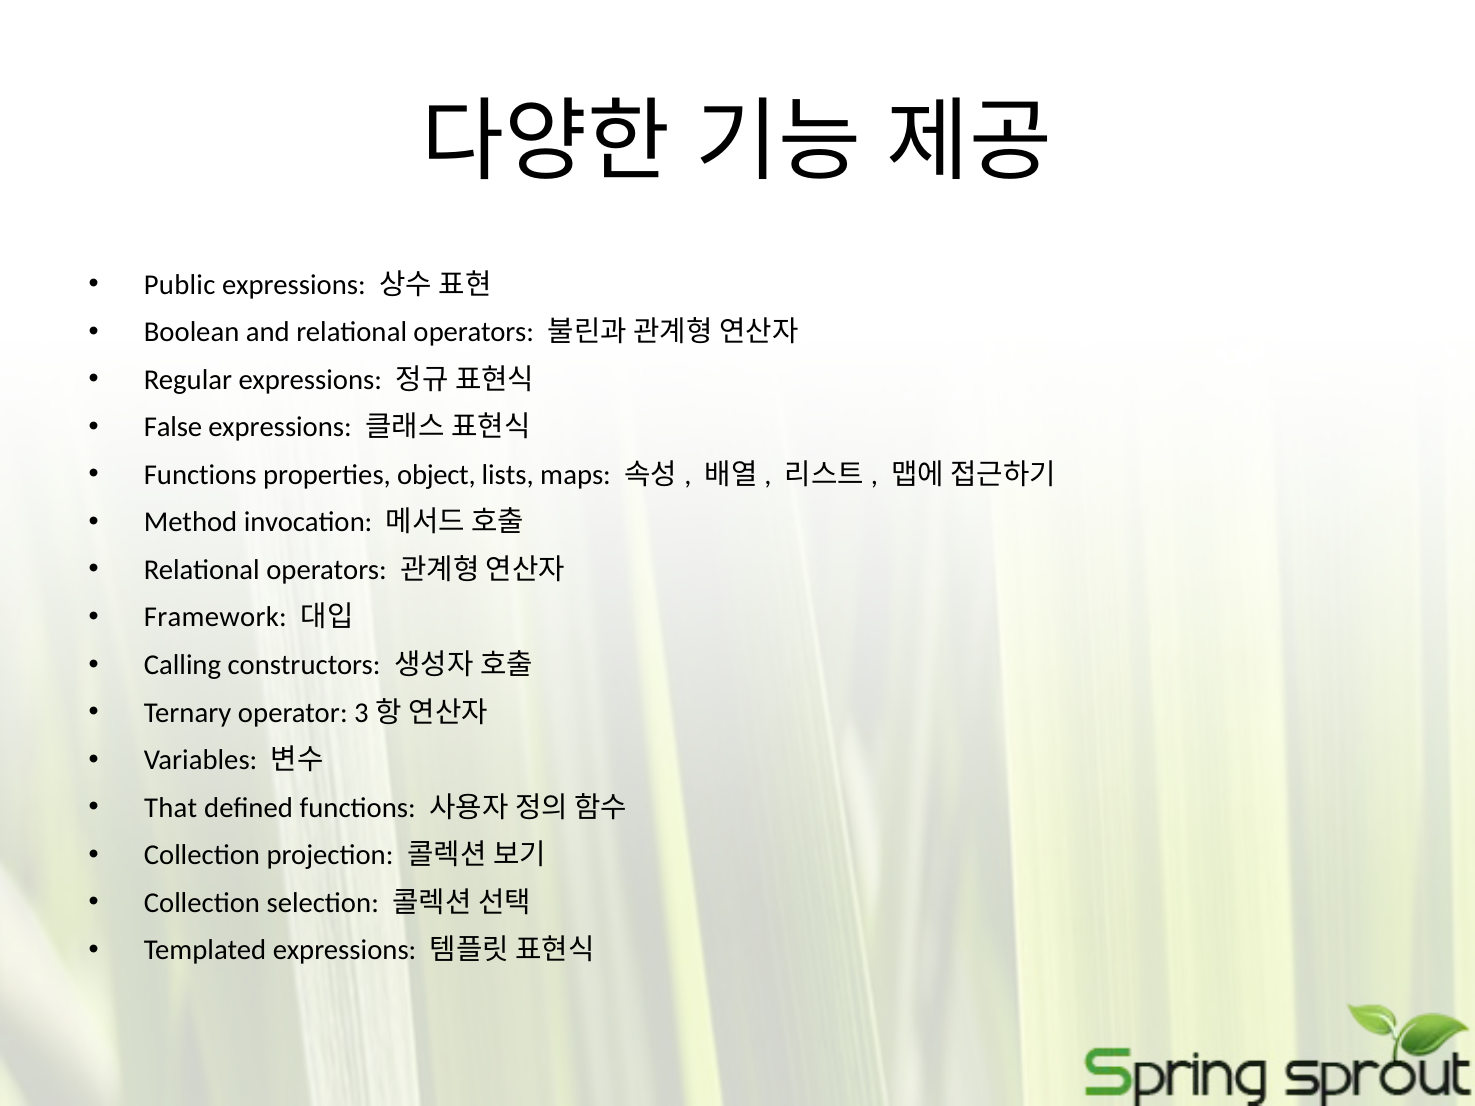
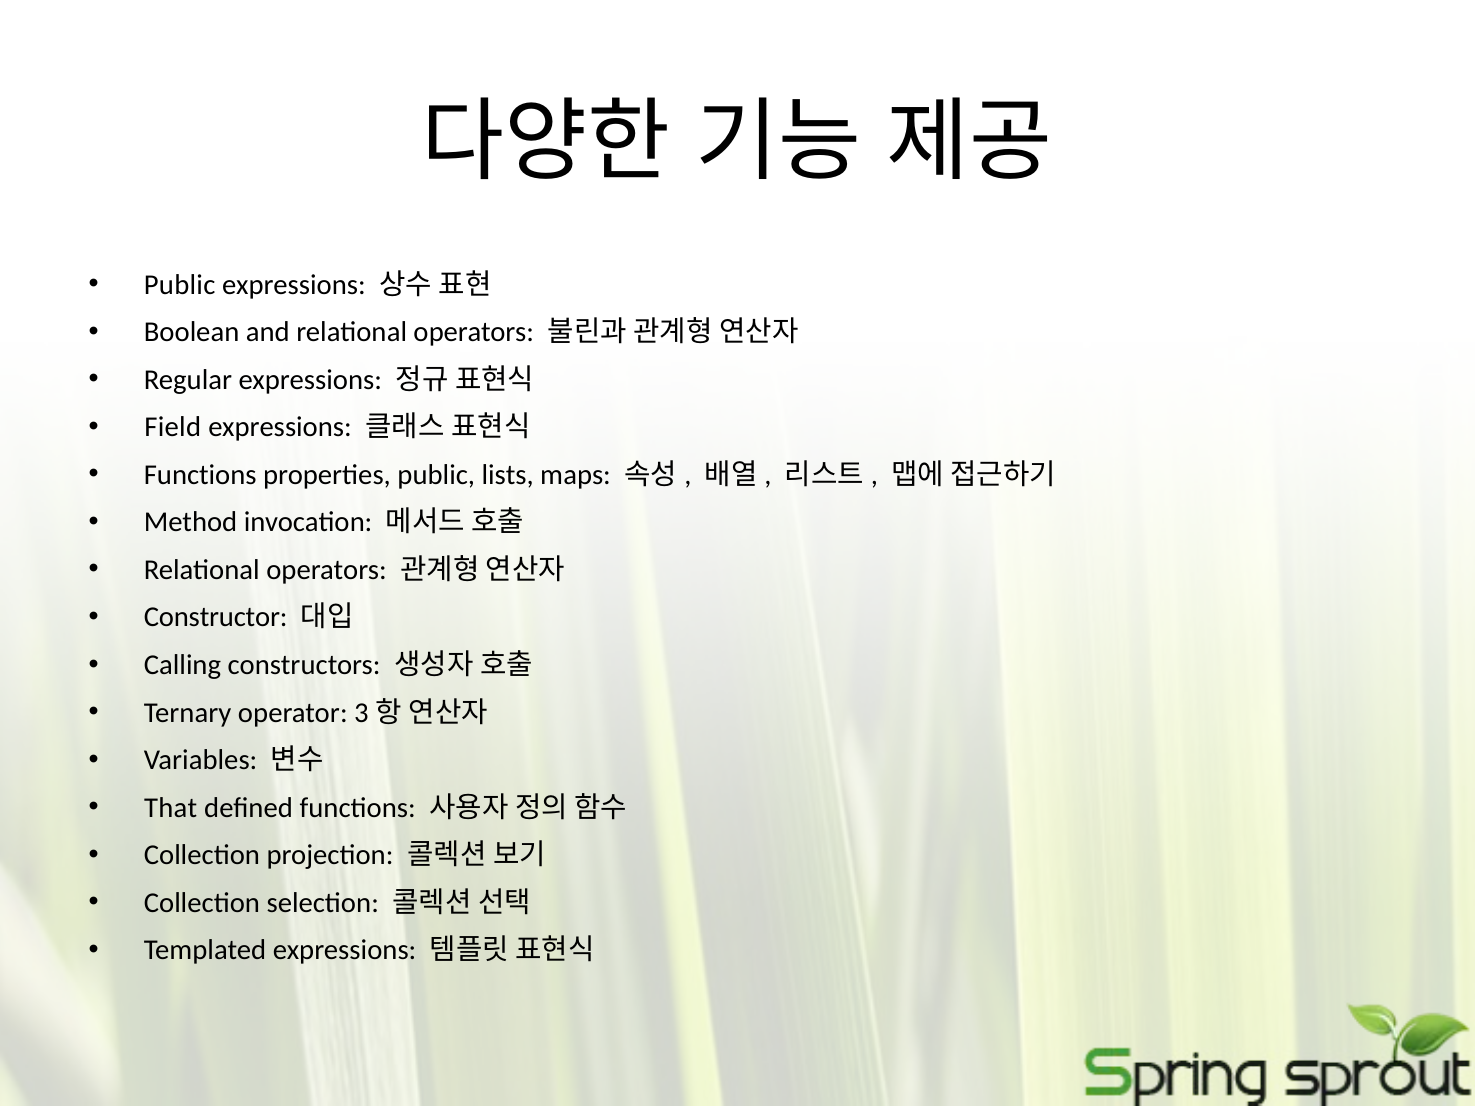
False: False -> Field (173, 427)
properties object: object -> public (436, 475)
Framework: Framework -> Constructor (216, 618)
